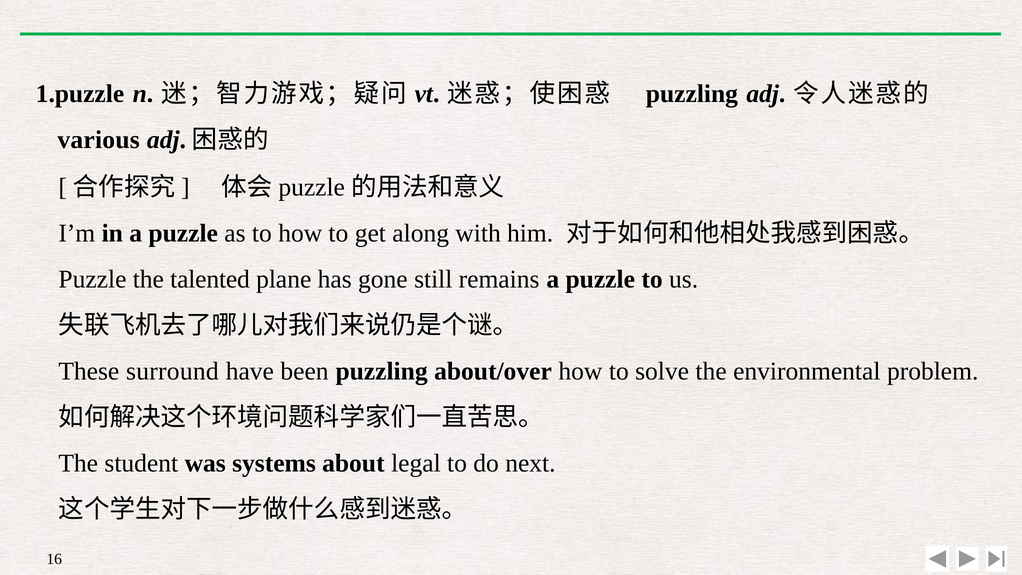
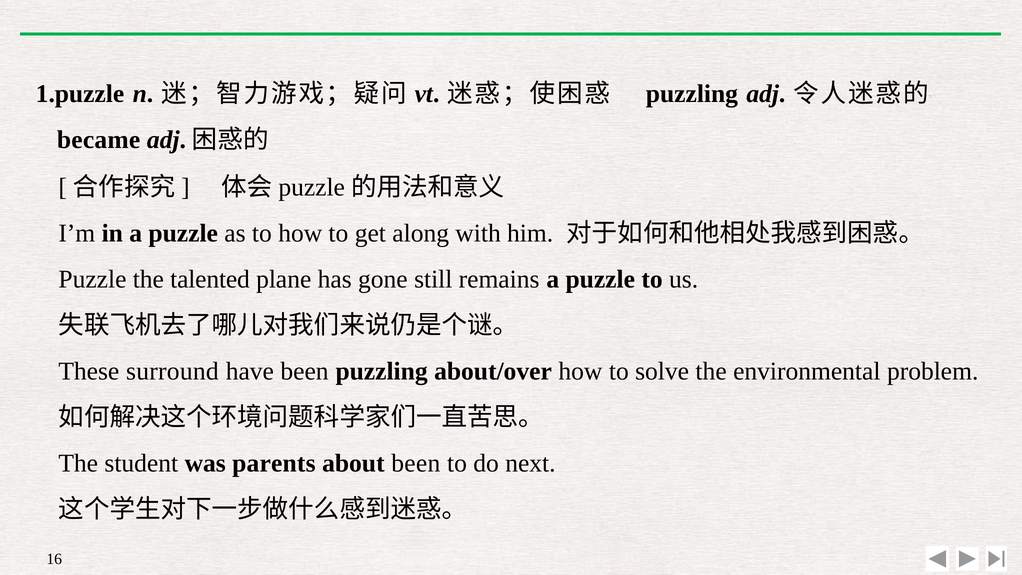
various: various -> became (99, 140)
systems: systems -> parents (274, 463)
about legal: legal -> been (416, 463)
